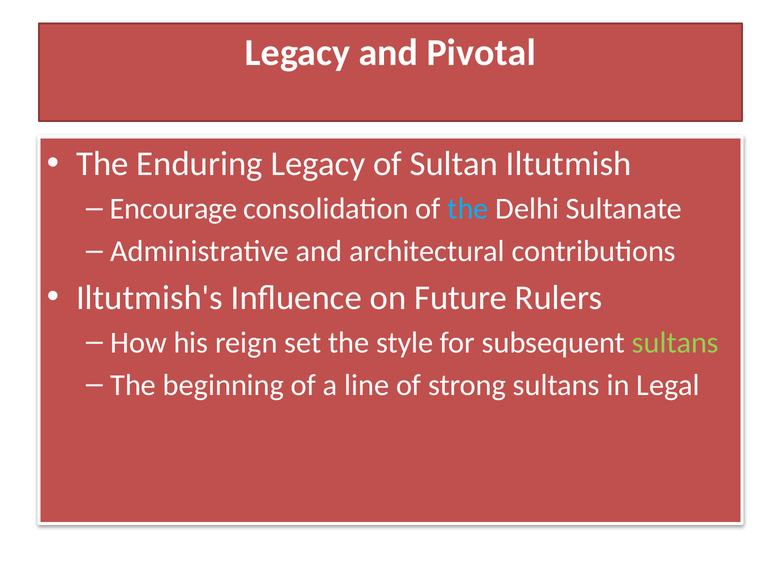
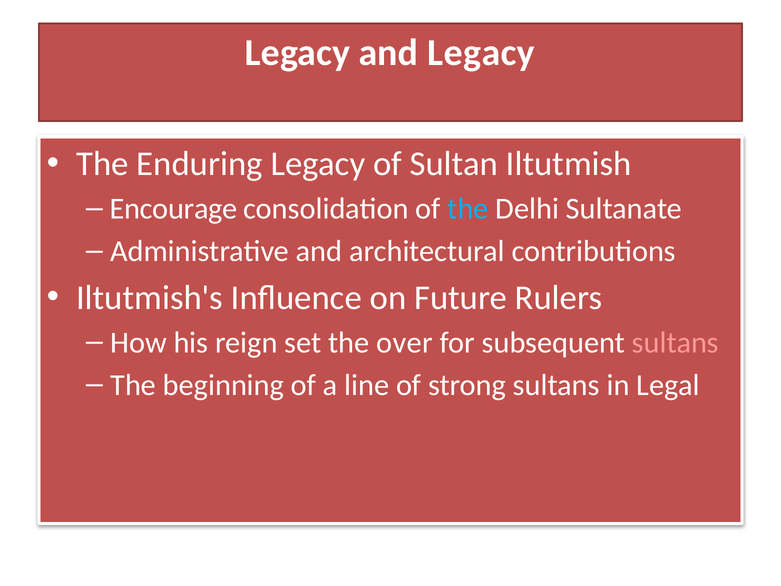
and Pivotal: Pivotal -> Legacy (481, 53)
style: style -> over (404, 342)
sultans colour: light green -> pink (675, 342)
